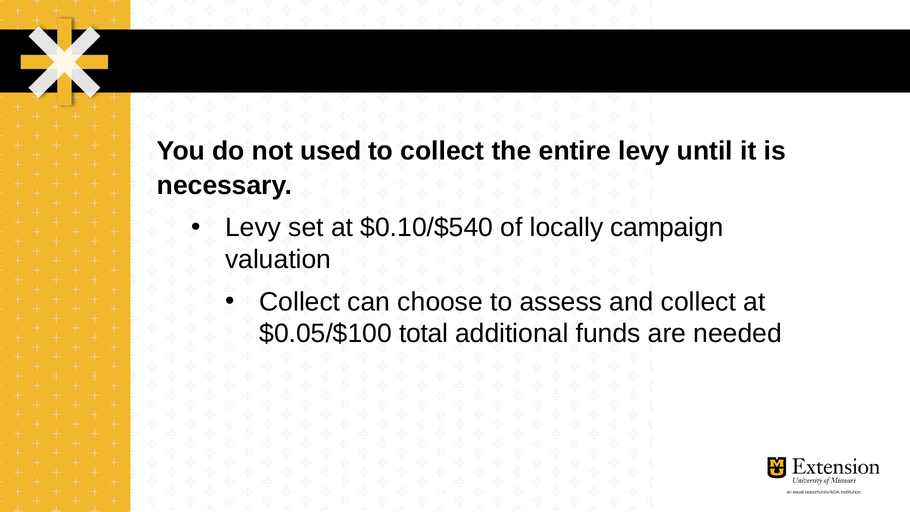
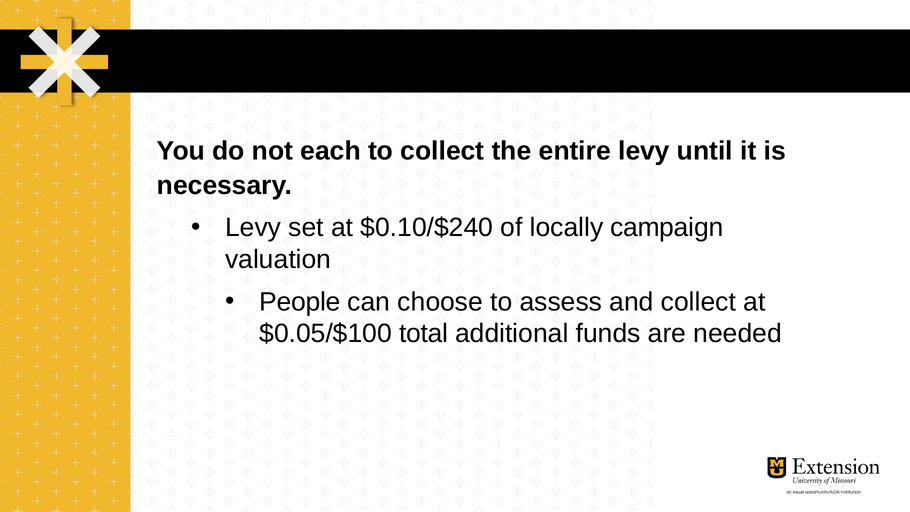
used: used -> each (331, 151)
$0.10/$540: $0.10/$540 -> $0.10/$240 (427, 228)
Collect: Collect -> People (300, 302)
